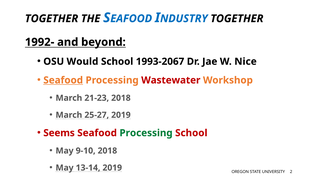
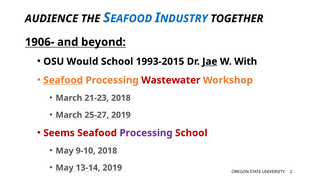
TOGETHER: TOGETHER -> AUDIENCE (52, 19)
1992-: 1992- -> 1906- (40, 42)
1993-2067: 1993-2067 -> 1993-2015 (160, 61)
Jae underline: none -> present (210, 61)
Nice: Nice -> With (246, 61)
Processing colour: green -> purple (146, 133)
